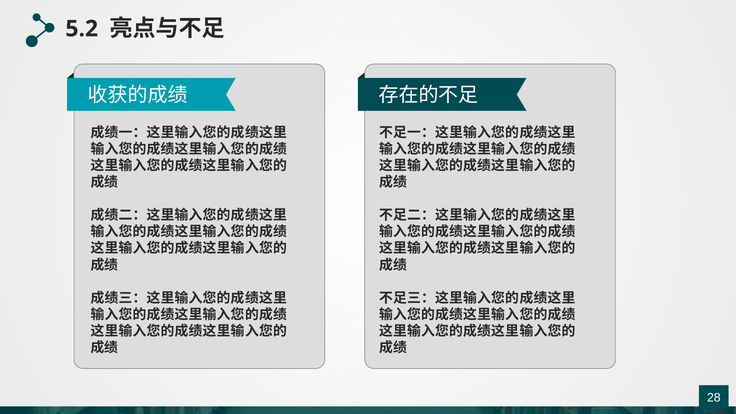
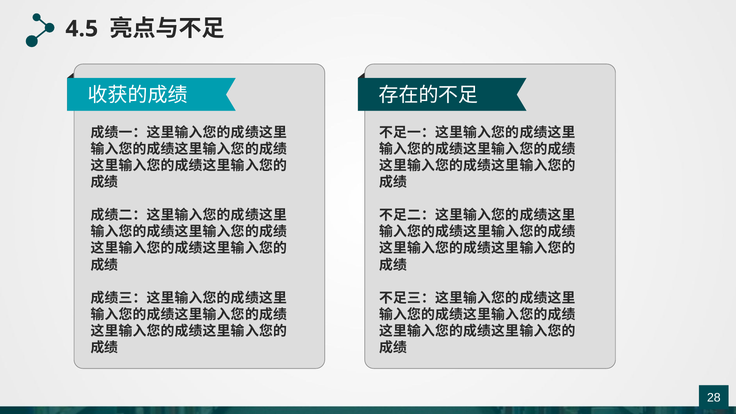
5.2: 5.2 -> 4.5 (82, 29)
